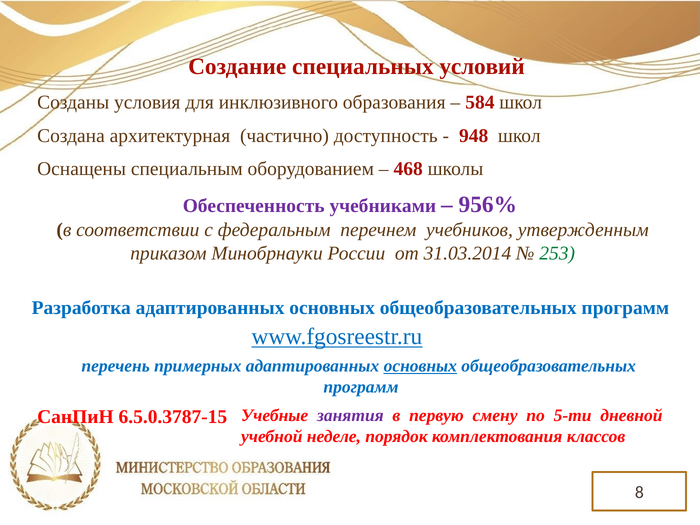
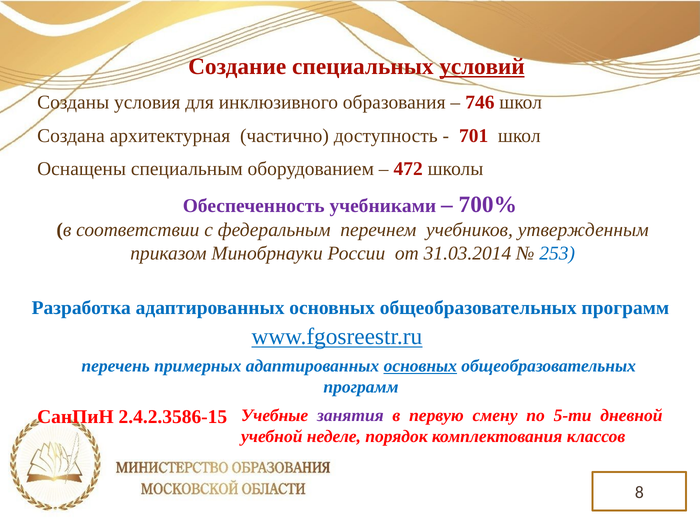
условий underline: none -> present (482, 67)
584: 584 -> 746 (480, 103)
948: 948 -> 701 (474, 136)
468: 468 -> 472 (408, 169)
956%: 956% -> 700% (488, 204)
253 colour: green -> blue (557, 253)
6.5.0.3787-15: 6.5.0.3787-15 -> 2.4.2.3586-15 (173, 417)
